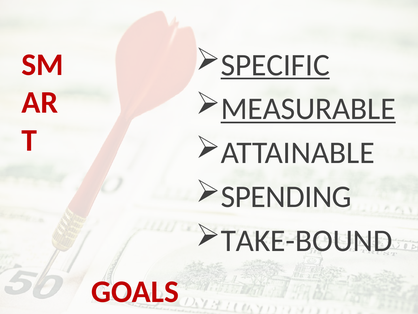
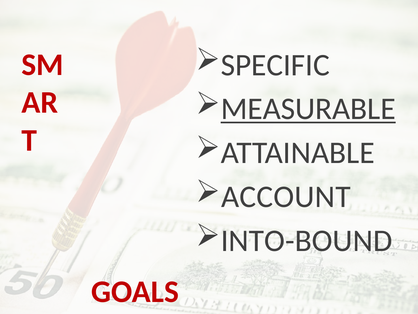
SPECIFIC underline: present -> none (275, 65)
SPENDING: SPENDING -> ACCOUNT (286, 197)
TAKE-BOUND: TAKE-BOUND -> INTO-BOUND (307, 240)
